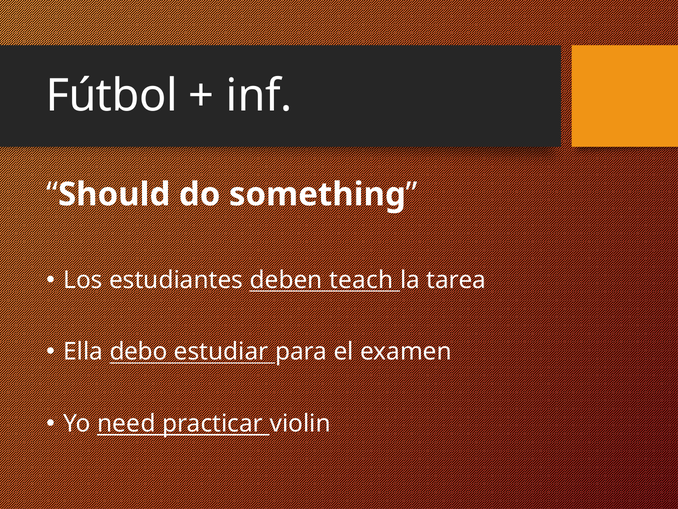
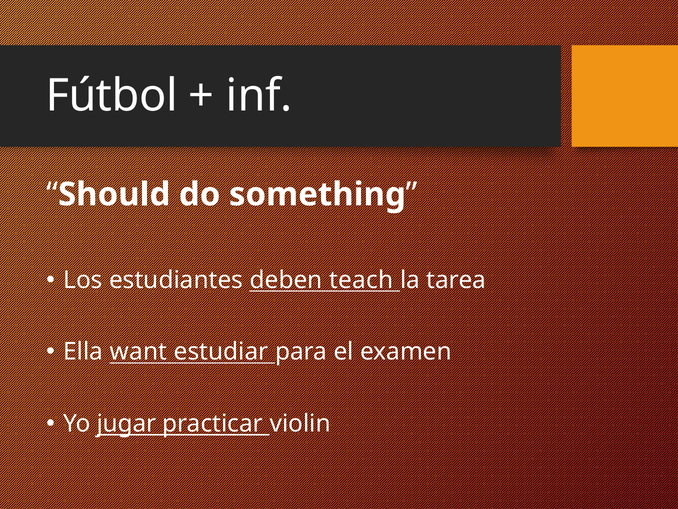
debo: debo -> want (138, 351)
need: need -> jugar (127, 423)
